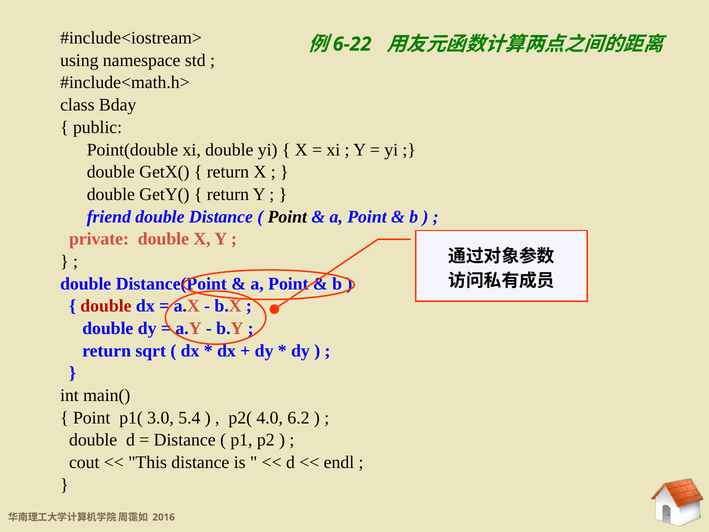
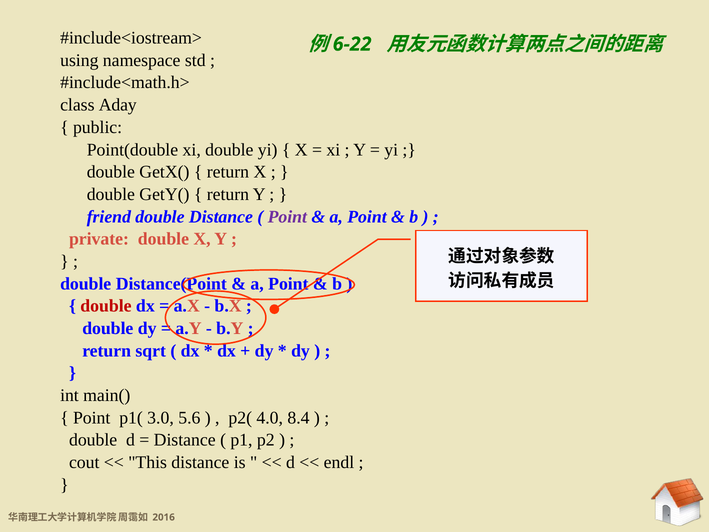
Bday: Bday -> Aday (118, 105)
Point colour: black -> purple (287, 217)
5.4: 5.4 -> 5.6 (189, 418)
6.2: 6.2 -> 8.4 (298, 418)
